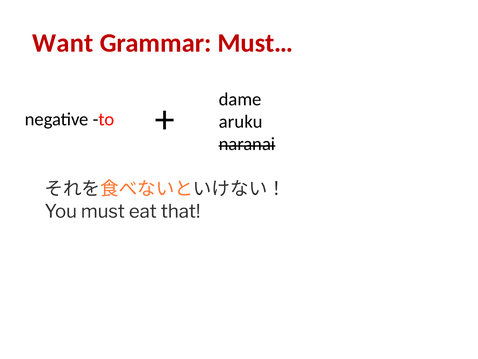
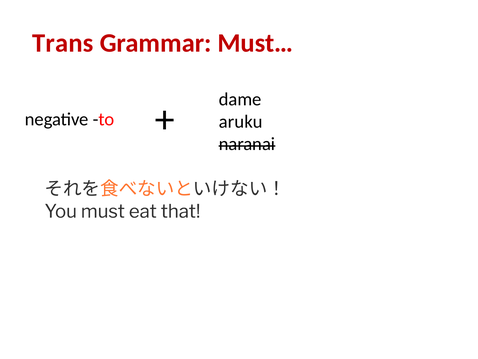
Want: Want -> Trans (63, 43)
